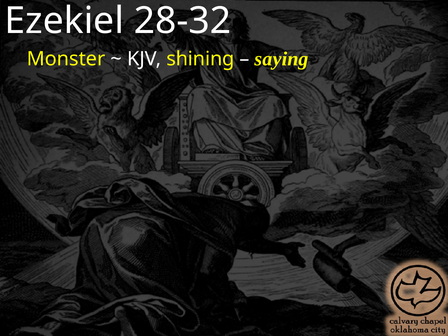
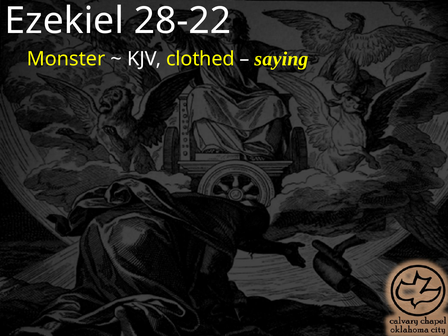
28-32: 28-32 -> 28-22 (182, 21)
shining: shining -> clothed (200, 59)
